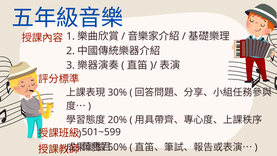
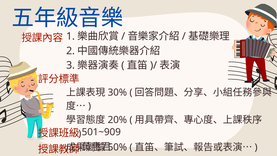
501~599: 501~599 -> 501~909 (101, 132)
